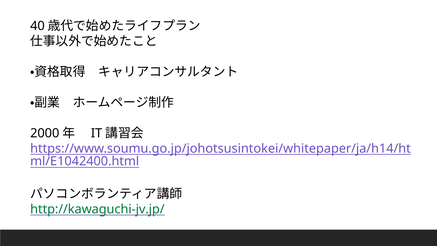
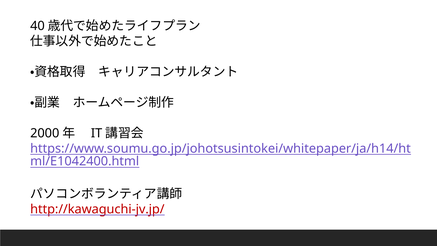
http://kawaguchi-jv.jp/ colour: green -> red (97, 209)
